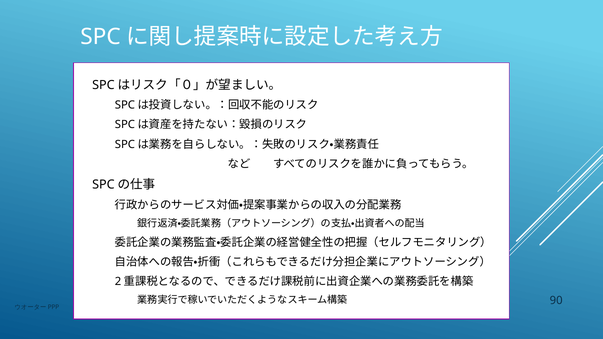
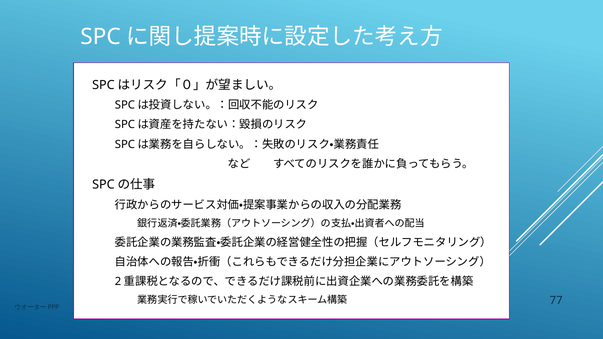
90: 90 -> 77 (556, 301)
